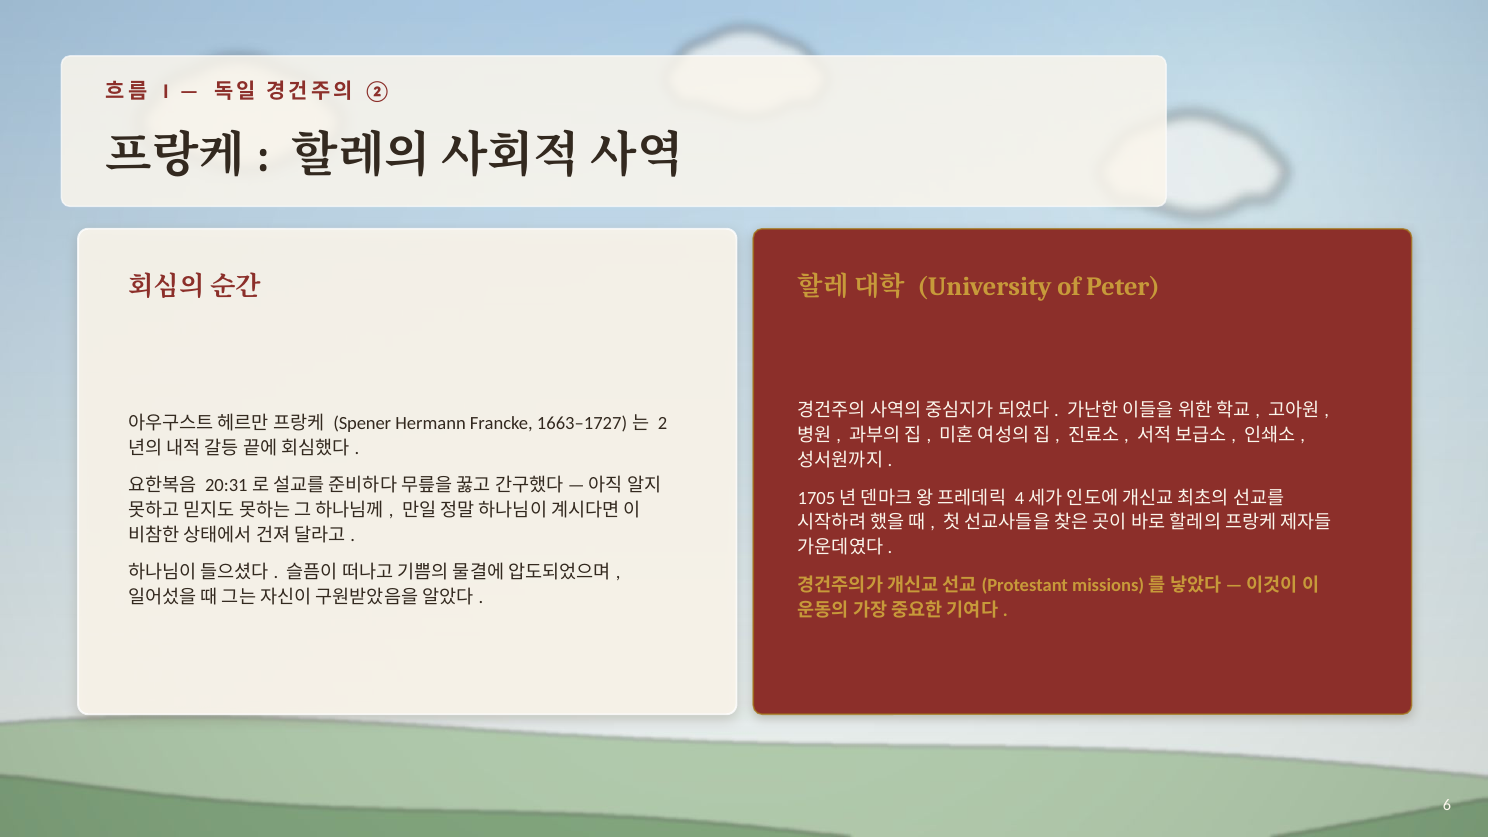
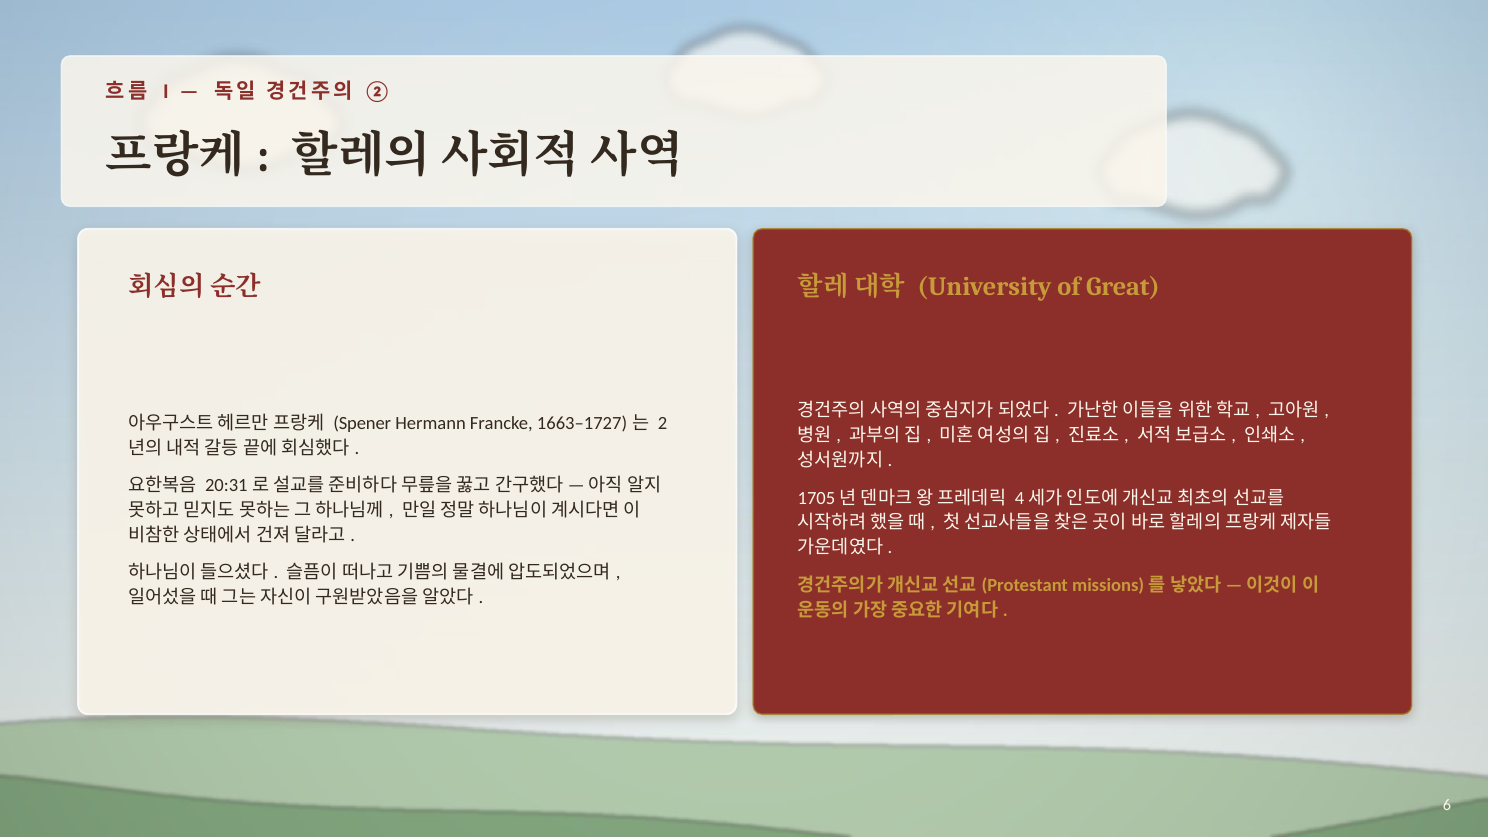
Peter: Peter -> Great (1123, 286)
